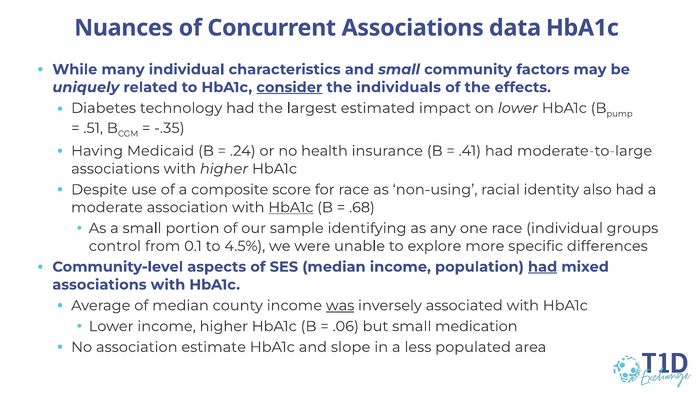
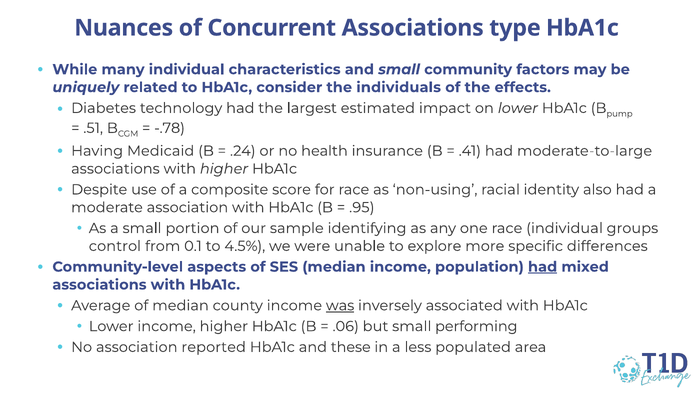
data: data -> type (515, 28)
consider underline: present -> none (289, 87)
-.35: -.35 -> -.78 (170, 128)
HbA1c underline: present -> none (291, 207)
.68: .68 -> .95 (362, 207)
medication: medication -> performing (476, 326)
estimate: estimate -> reported (214, 347)
slope: slope -> these (351, 347)
